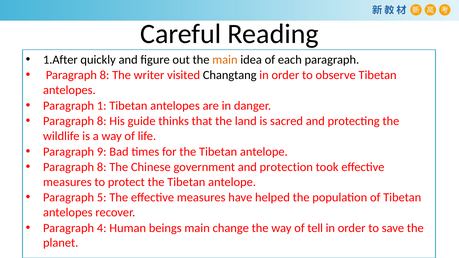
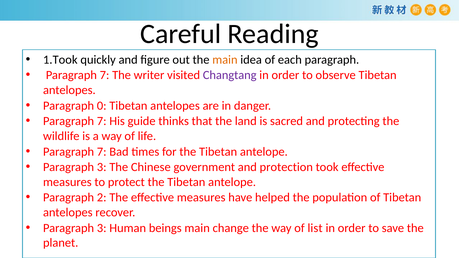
1.After: 1.After -> 1.Took (60, 60)
8: 8 -> 7 (105, 75)
Changtang colour: black -> purple (230, 75)
1: 1 -> 0 (102, 106)
8: 8 -> 7 (102, 121)
9: 9 -> 7 (102, 152)
8: 8 -> 3 (102, 167)
5: 5 -> 2 (102, 198)
4: 4 -> 3 (102, 228)
tell: tell -> list (315, 228)
